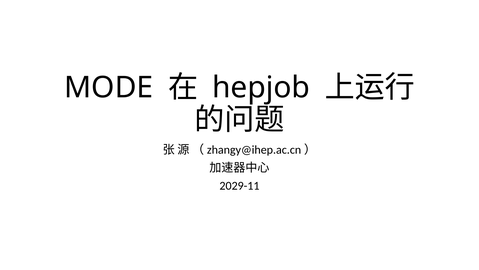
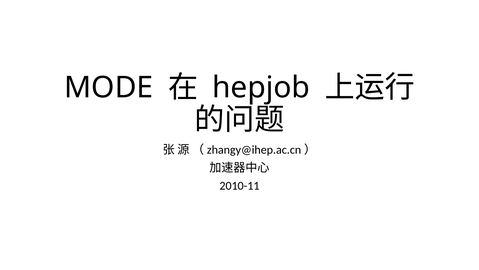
2029-11: 2029-11 -> 2010-11 (239, 186)
